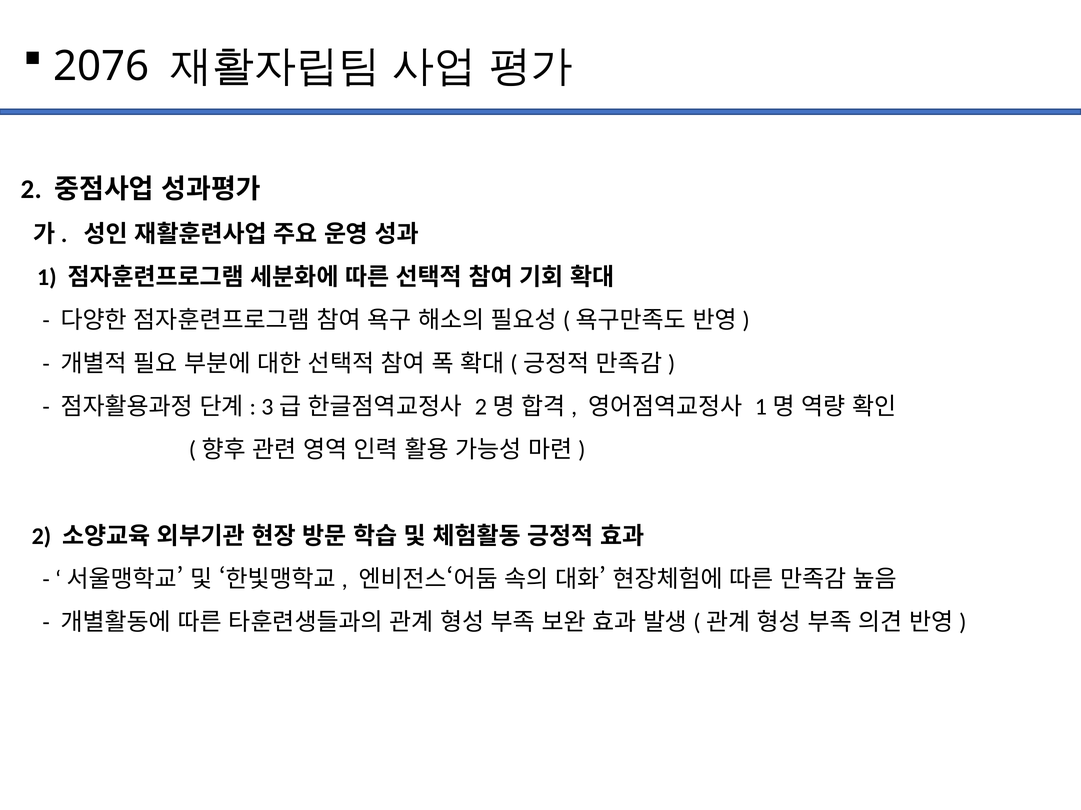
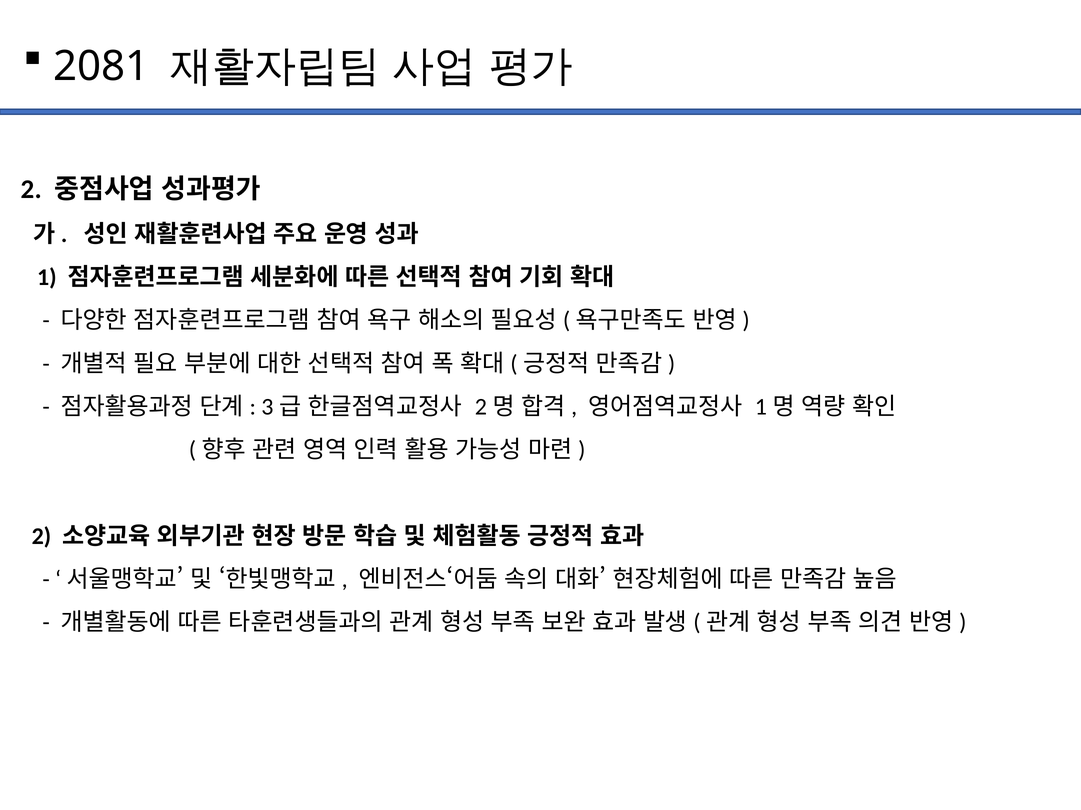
2076: 2076 -> 2081 (101, 66)
